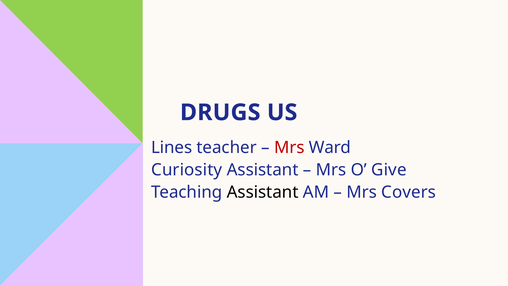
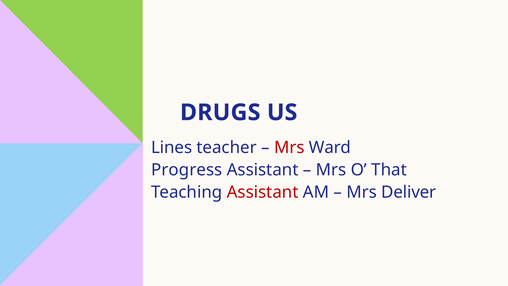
Curiosity: Curiosity -> Progress (187, 170)
Give: Give -> That (389, 170)
Assistant colour: black -> red (263, 192)
Covers: Covers -> Deliver (409, 192)
